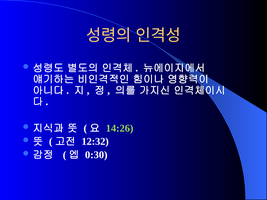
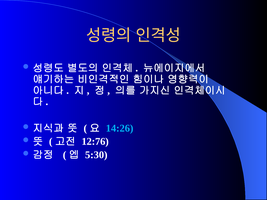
14:26 colour: light green -> light blue (120, 128)
12:32: 12:32 -> 12:76 (95, 142)
0:30: 0:30 -> 5:30 (96, 155)
